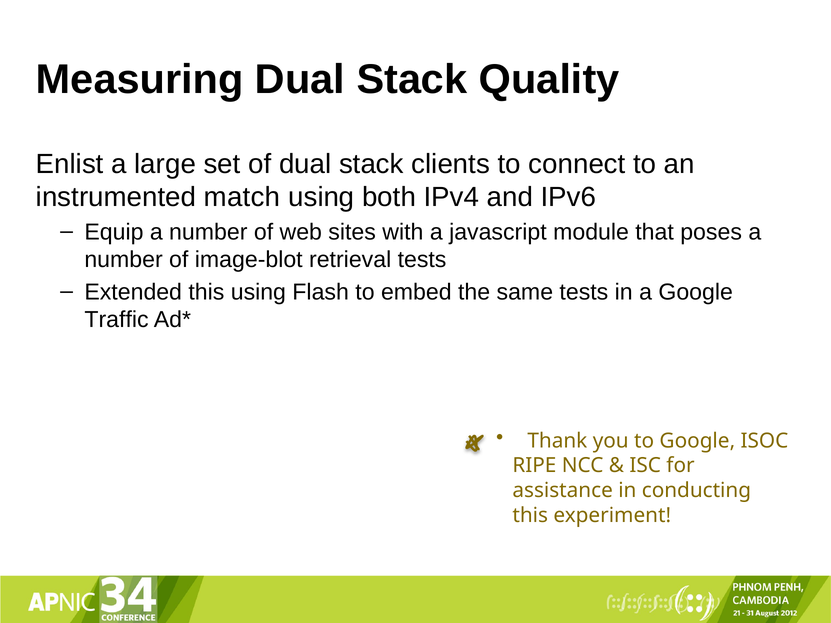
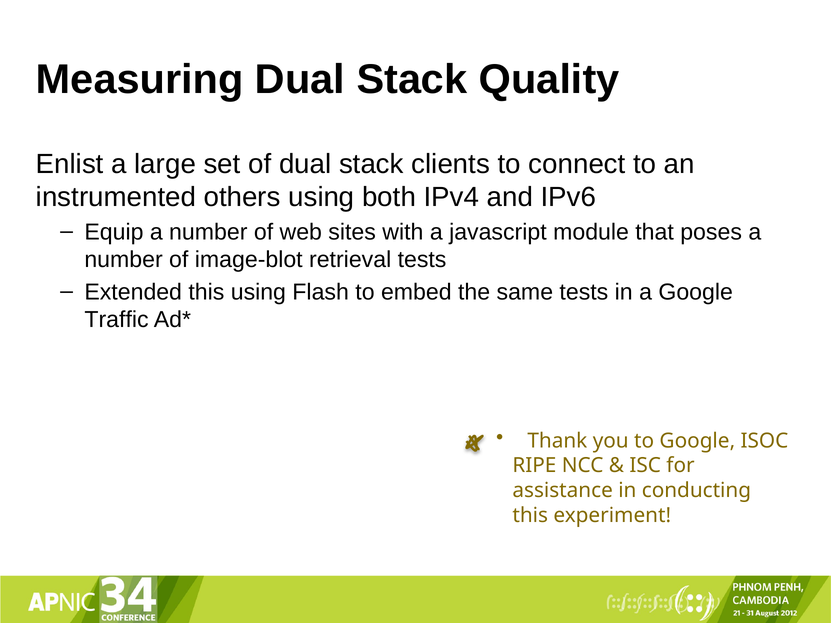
match: match -> others (242, 197)
